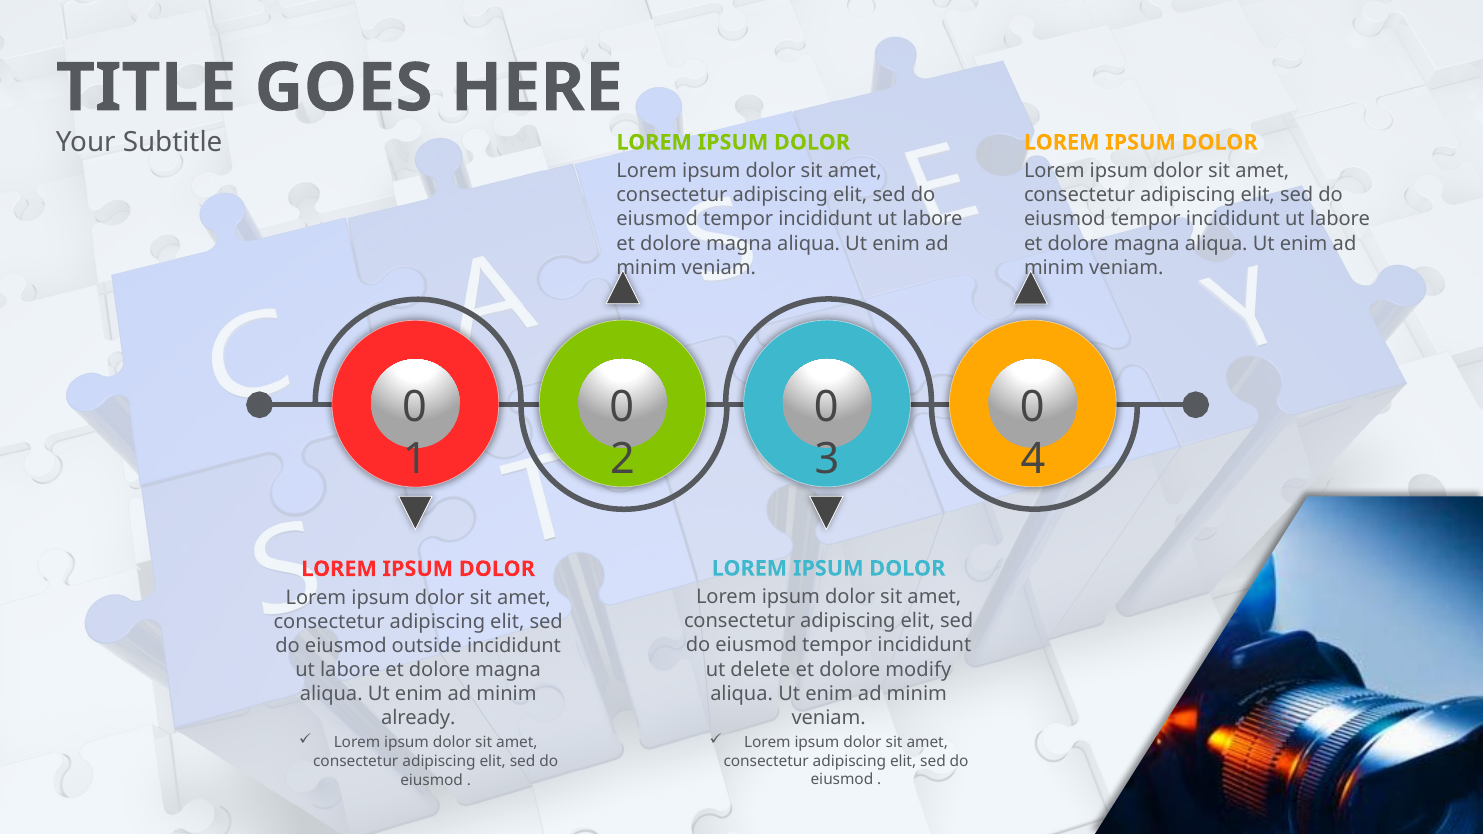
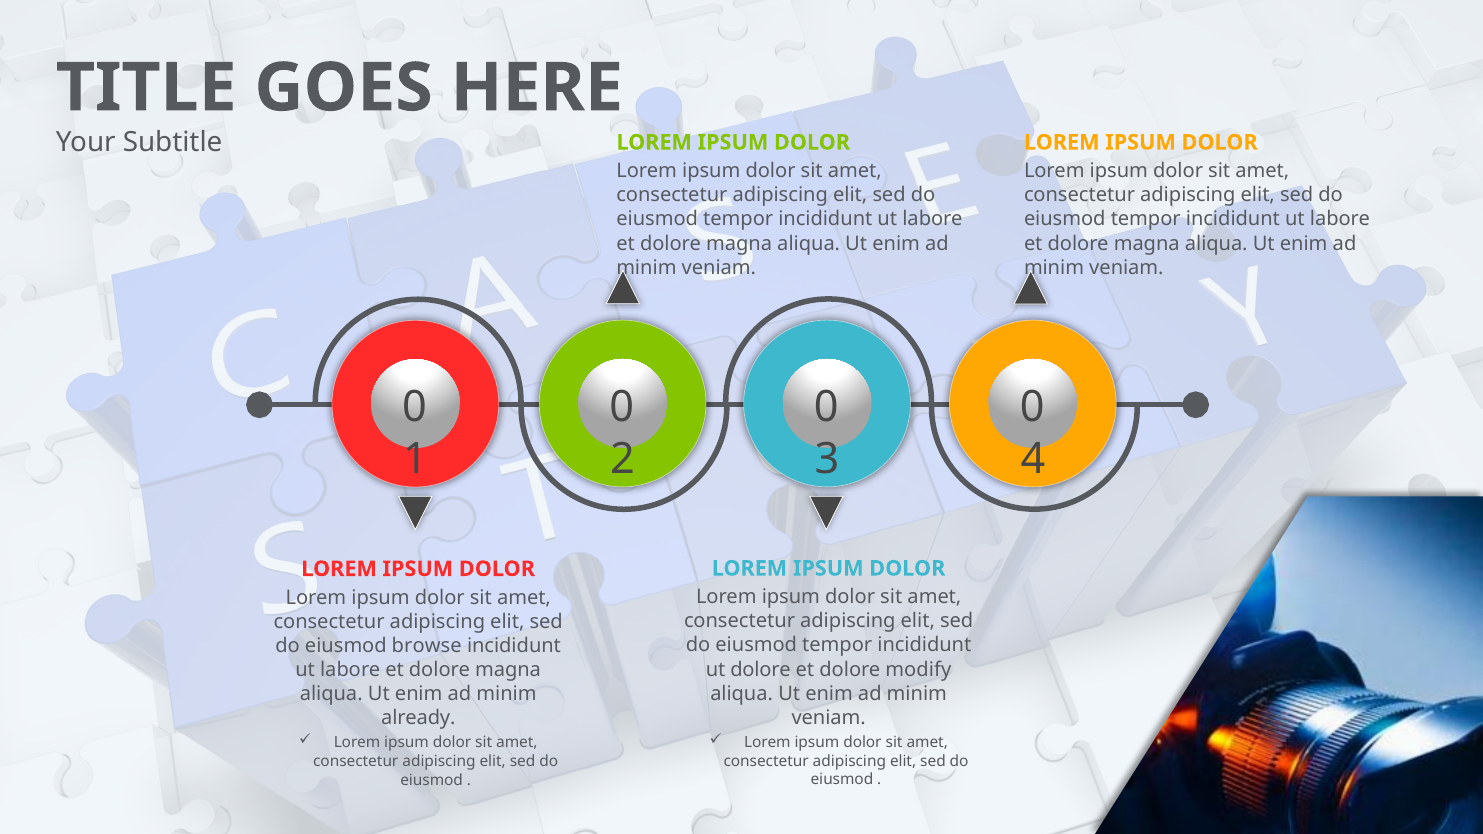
outside: outside -> browse (427, 646)
ut delete: delete -> dolore (761, 670)
